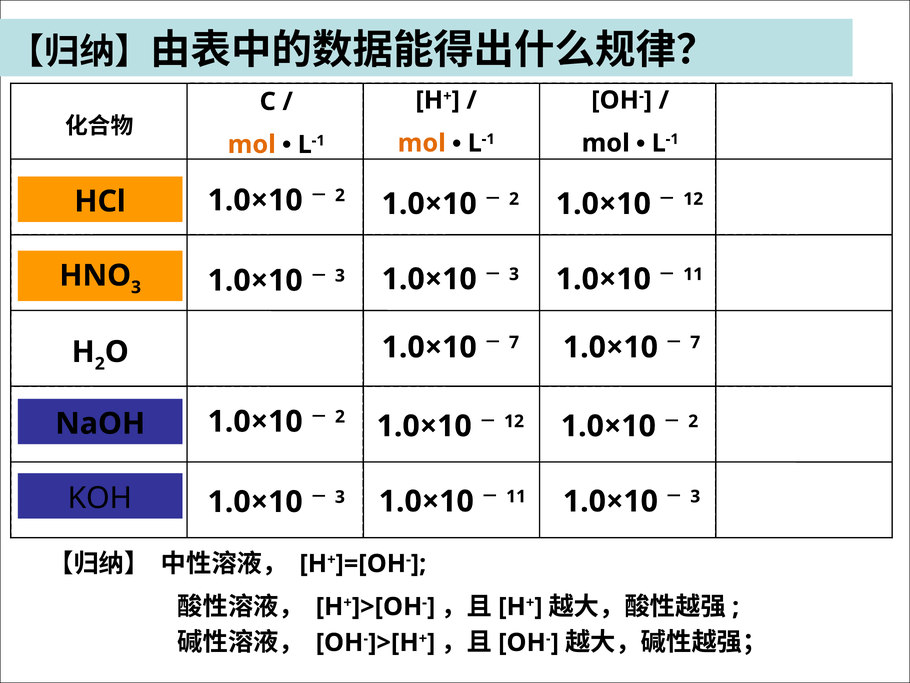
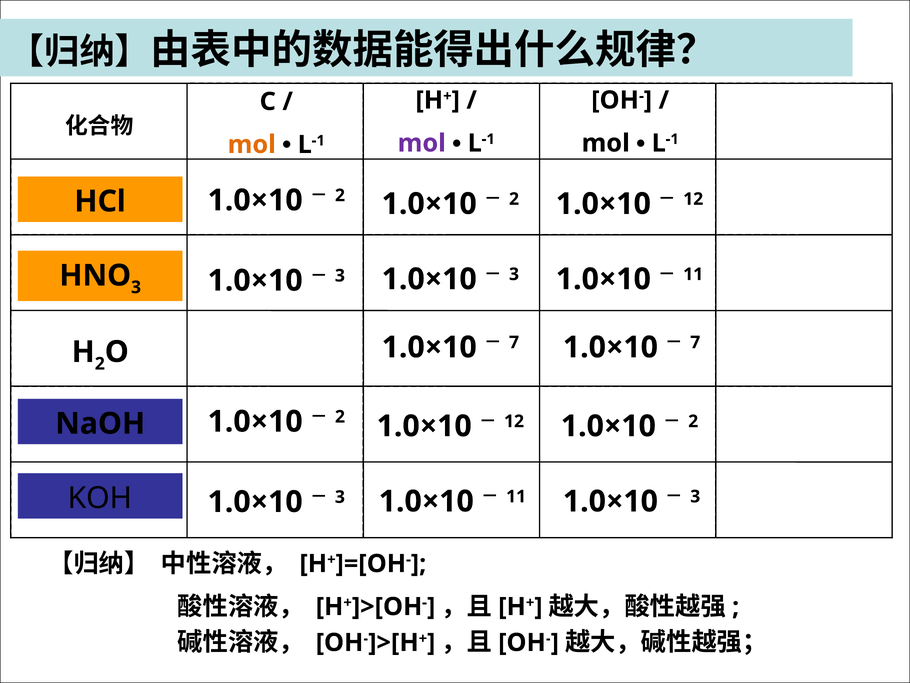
mol colour: orange -> purple (422, 143)
